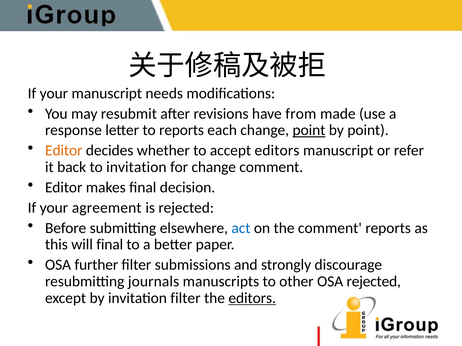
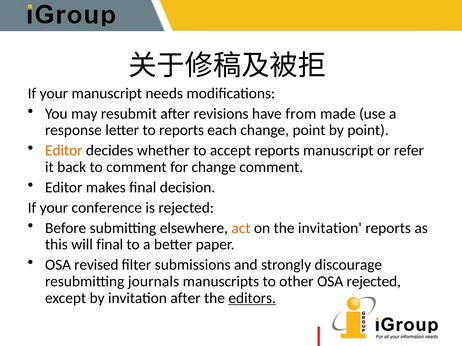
point underline: present -> none (309, 130)
accept editors: editors -> reports (277, 151)
to invitation: invitation -> comment (136, 167)
agreement: agreement -> conference (107, 208)
act colour: blue -> orange (241, 228)
the comment: comment -> invitation (330, 228)
further: further -> revised (96, 265)
invitation filter: filter -> after (185, 299)
